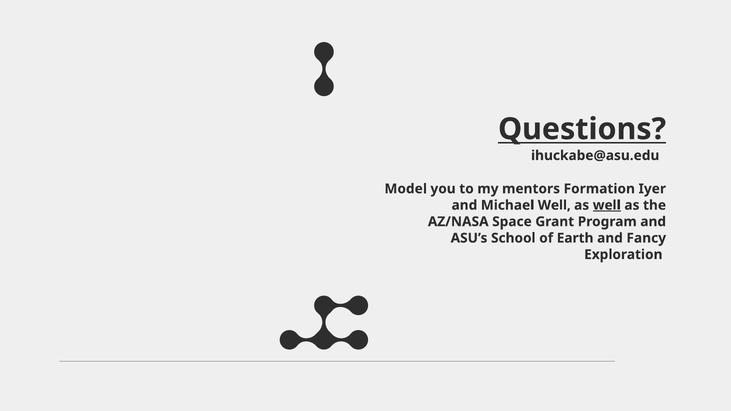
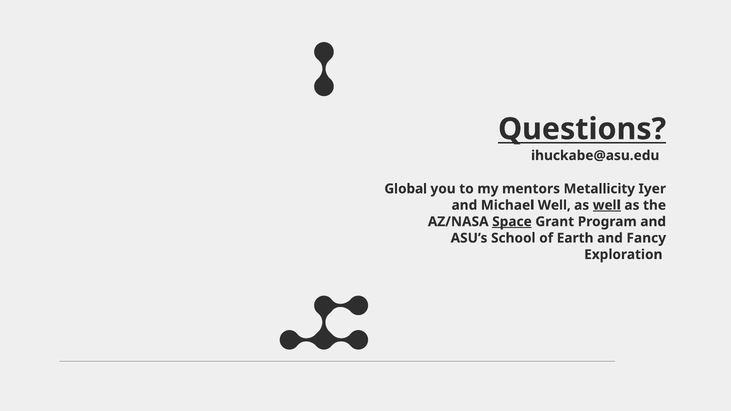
Model: Model -> Global (406, 189)
Formation: Formation -> Metallicity (599, 189)
Space underline: none -> present (512, 222)
